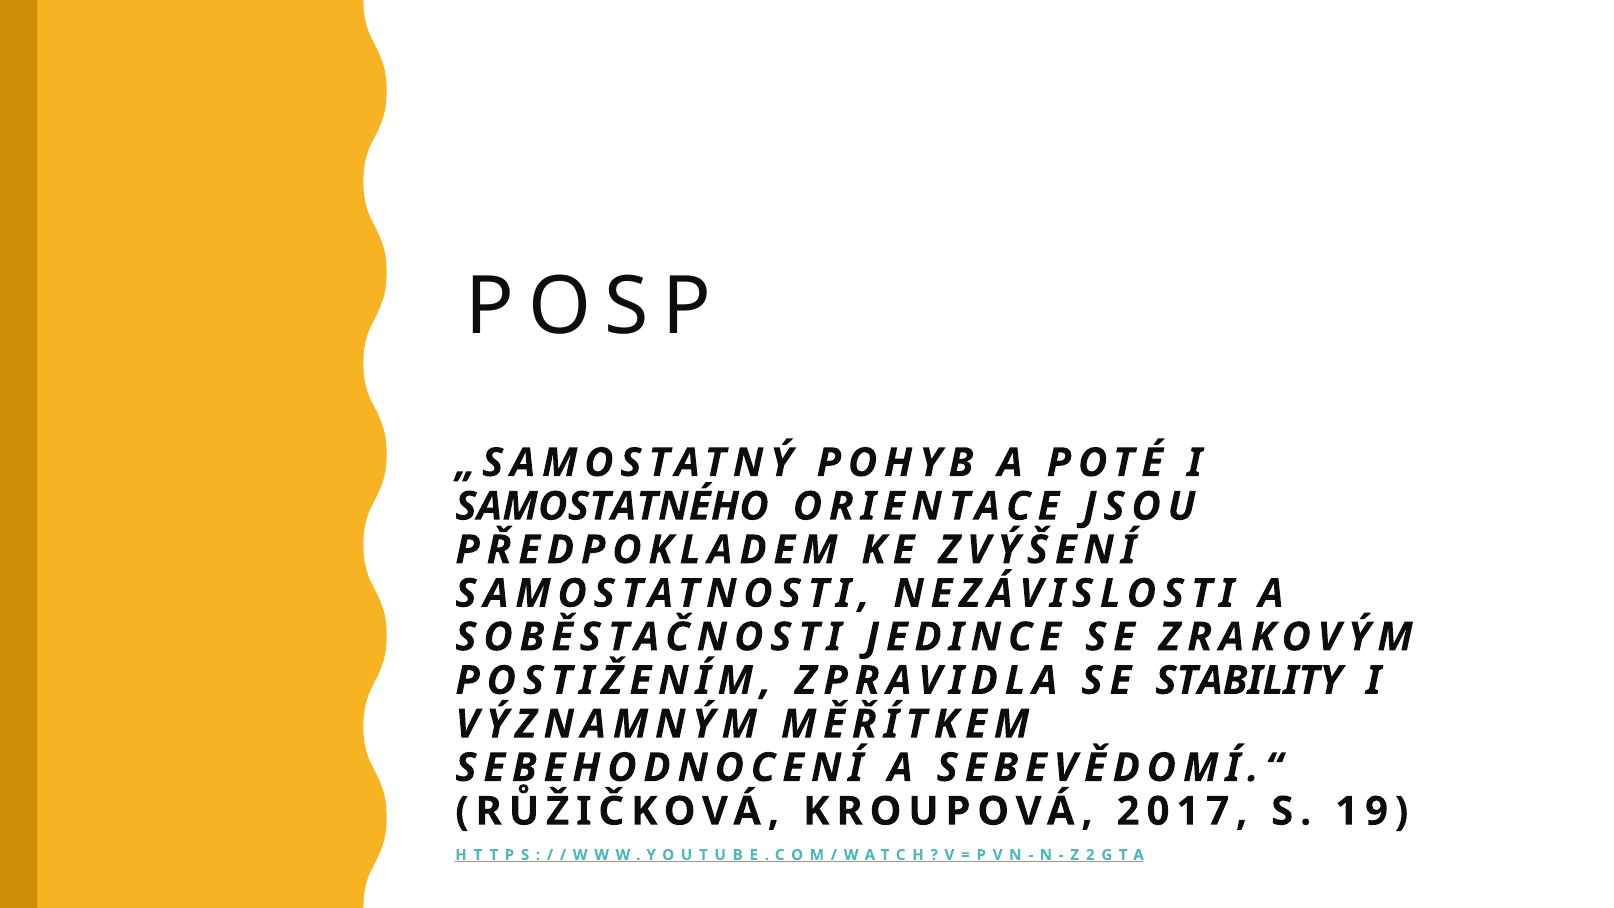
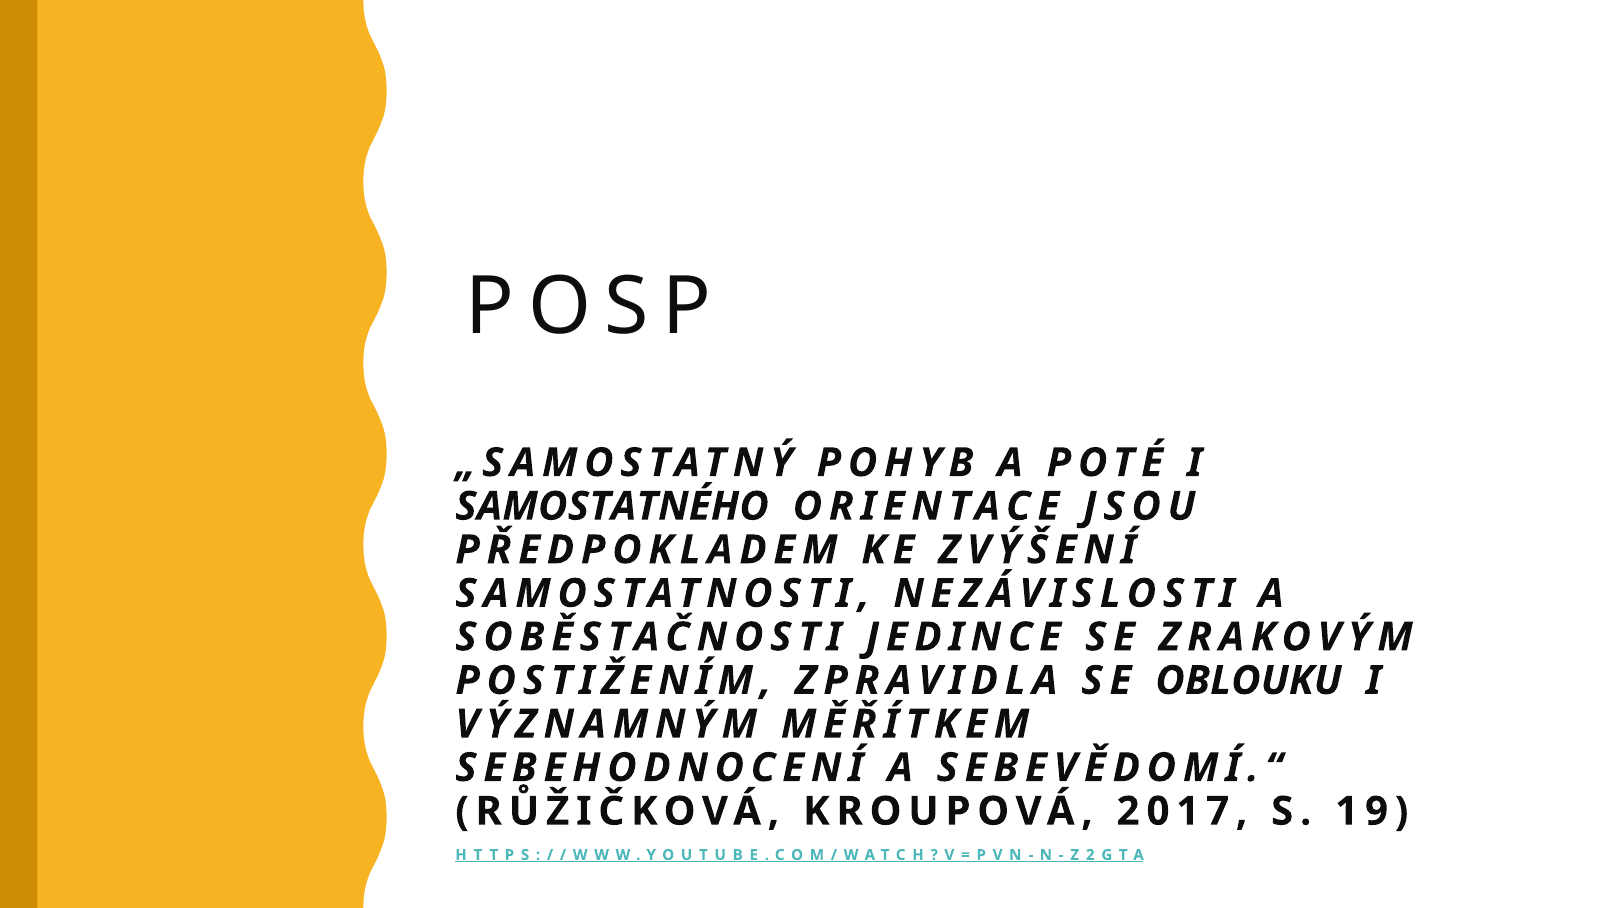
STABILITY: STABILITY -> OBLOUKU (1249, 681)
